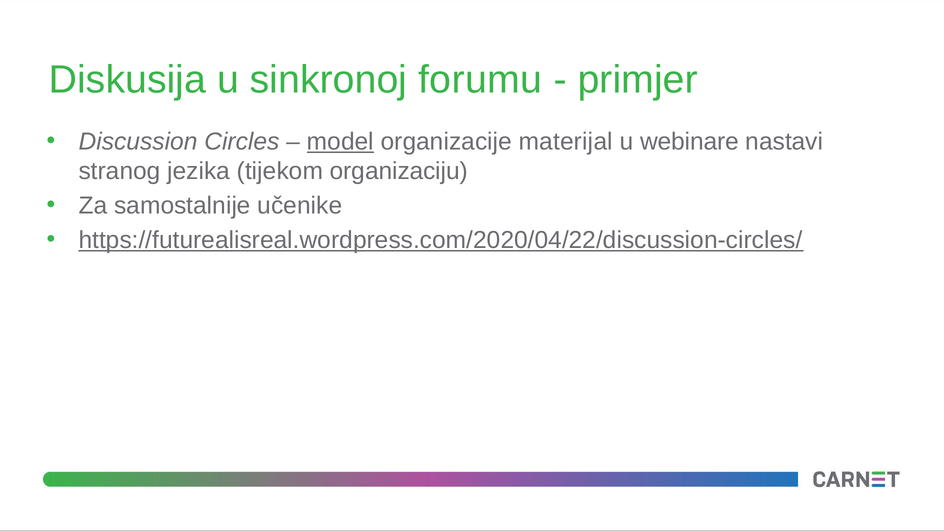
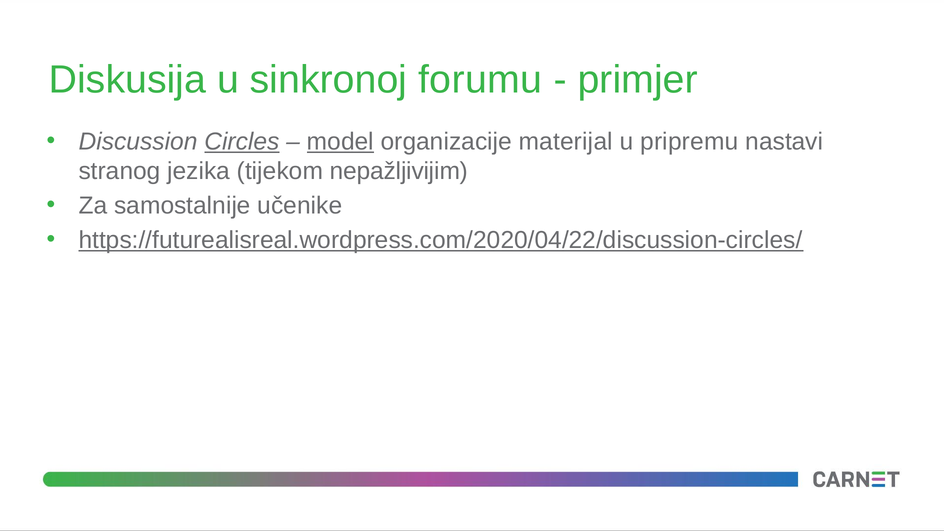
Circles underline: none -> present (242, 142)
webinare: webinare -> pripremu (689, 142)
organizaciju: organizaciju -> nepažljivijim (399, 171)
